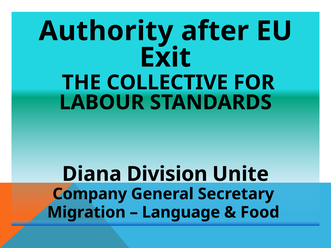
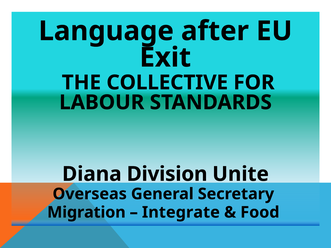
Authority: Authority -> Language (106, 31)
Company: Company -> Overseas (90, 194)
Language: Language -> Integrate (181, 213)
